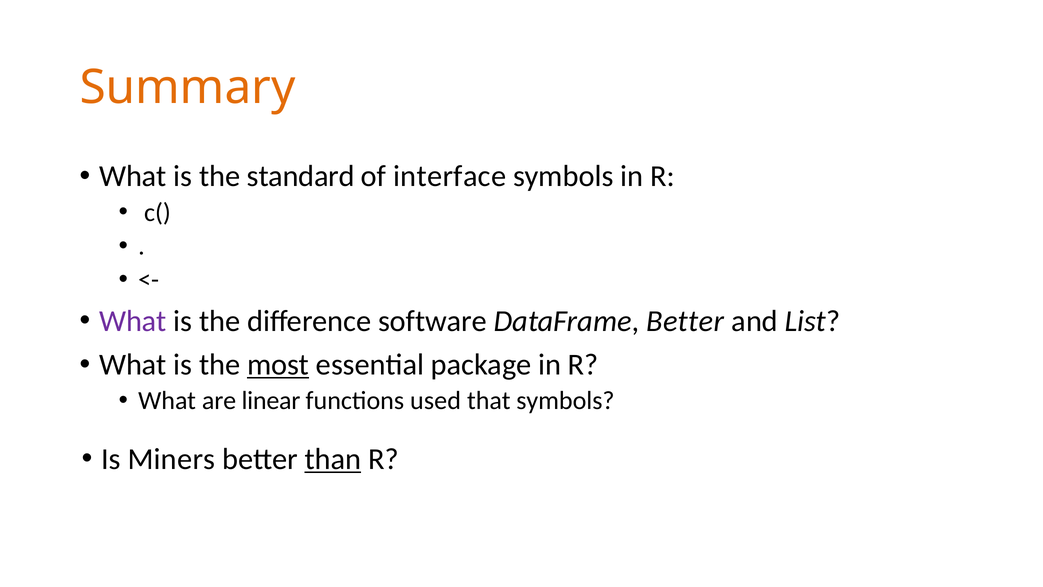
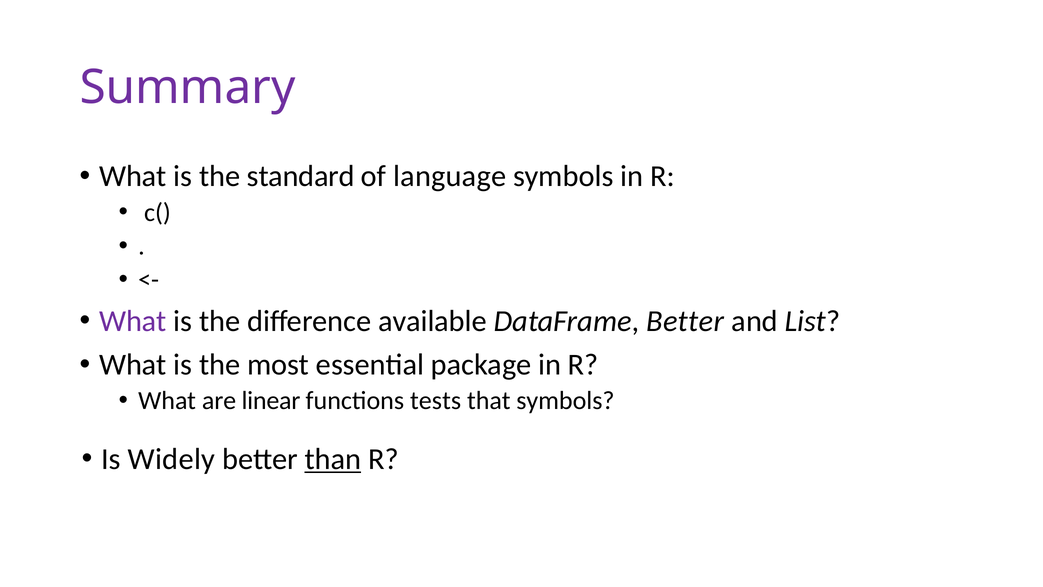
Summary colour: orange -> purple (188, 88)
interface: interface -> language (450, 176)
software: software -> available (432, 321)
most underline: present -> none (278, 365)
used: used -> tests (436, 400)
Miners: Miners -> Widely (171, 459)
